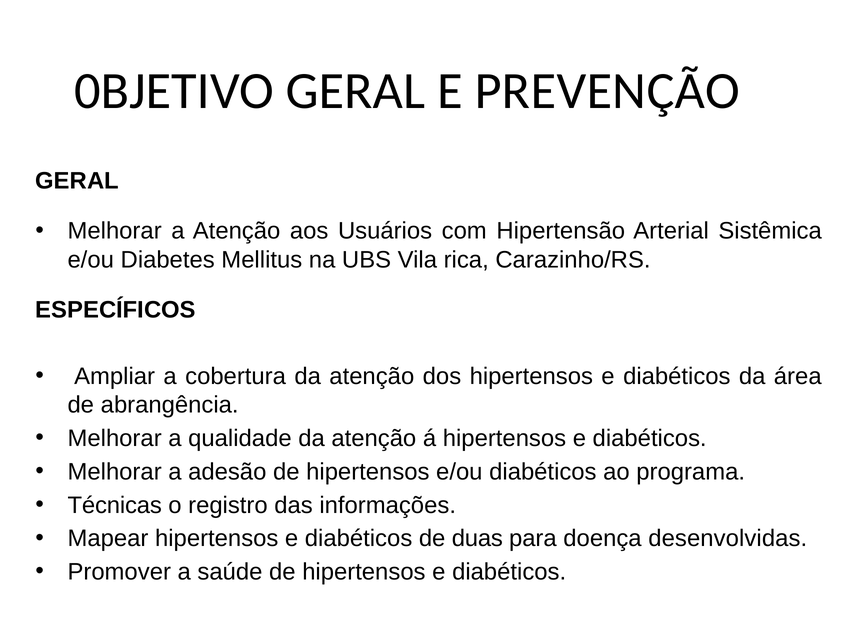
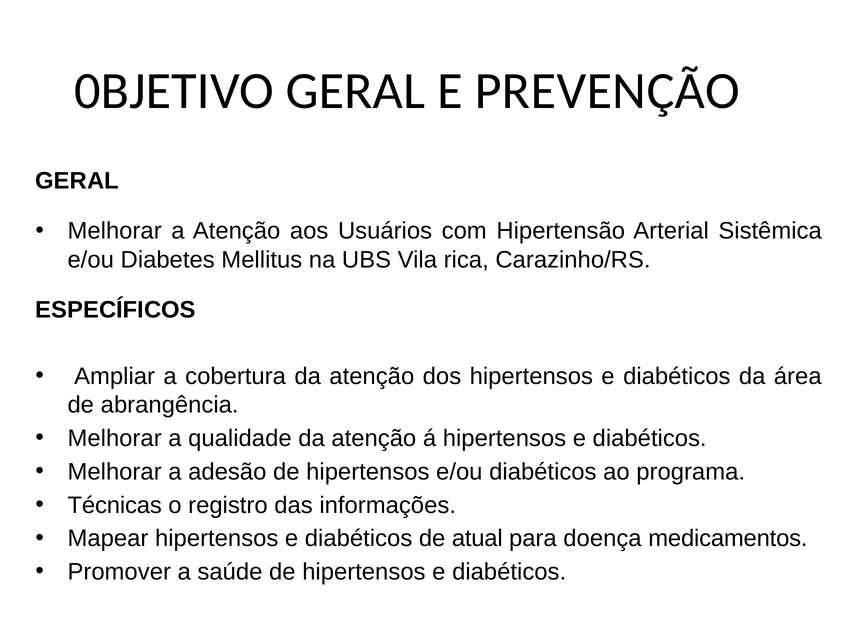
duas: duas -> atual (477, 539)
desenvolvidas: desenvolvidas -> medicamentos (728, 539)
